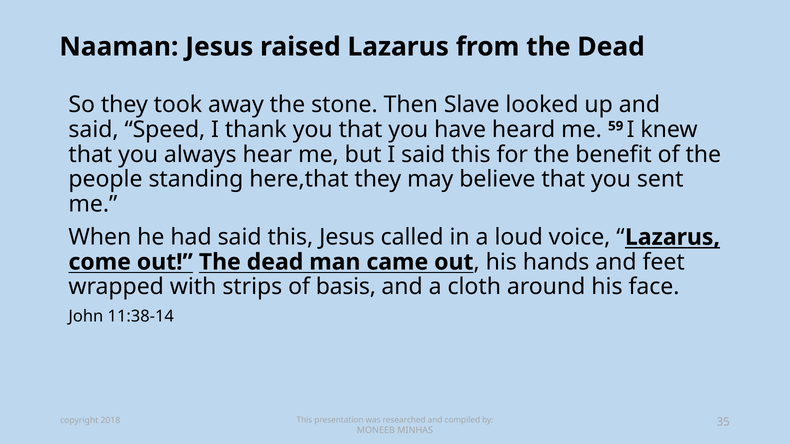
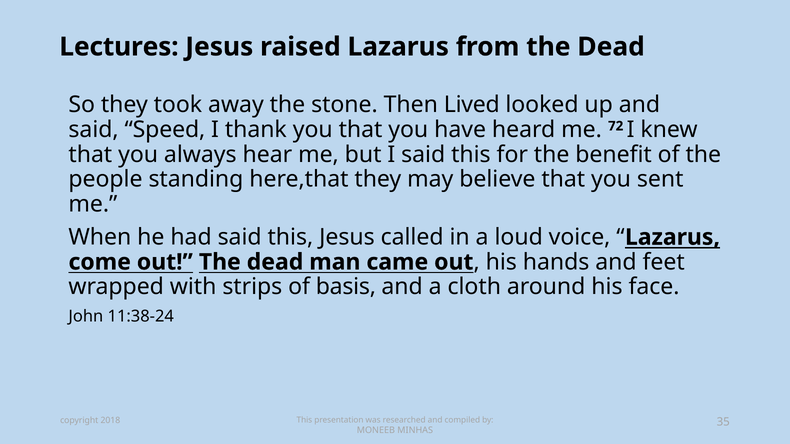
Naaman: Naaman -> Lectures (119, 47)
Slave: Slave -> Lived (472, 105)
59: 59 -> 72 (616, 126)
11:38-14: 11:38-14 -> 11:38-24 (141, 317)
